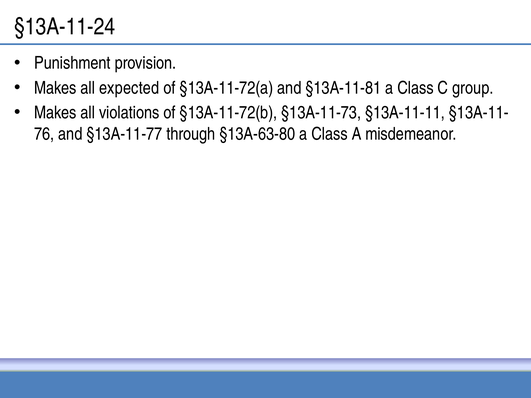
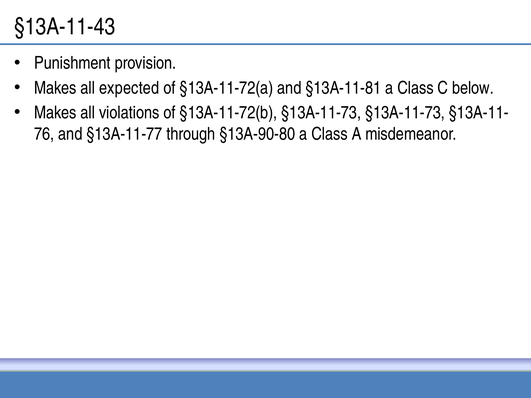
§13A-11-24: §13A-11-24 -> §13A-11-43 (65, 27)
group: group -> below (473, 88)
§13A-11-73 §13A-11-11: §13A-11-11 -> §13A-11-73 (405, 113)
§13A-63-80: §13A-63-80 -> §13A-90-80 (257, 134)
